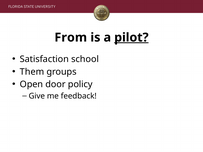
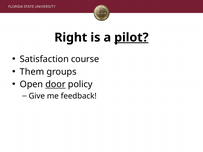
From: From -> Right (71, 38)
school: school -> course (85, 59)
door underline: none -> present (56, 84)
